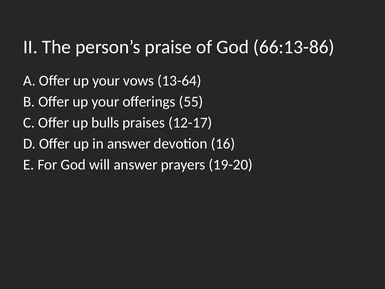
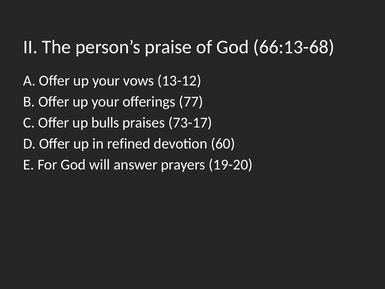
66:13-86: 66:13-86 -> 66:13-68 (294, 47)
13-64: 13-64 -> 13-12 (179, 81)
55: 55 -> 77 (191, 102)
12-17: 12-17 -> 73-17 (190, 123)
in answer: answer -> refined (129, 144)
16: 16 -> 60 (223, 144)
